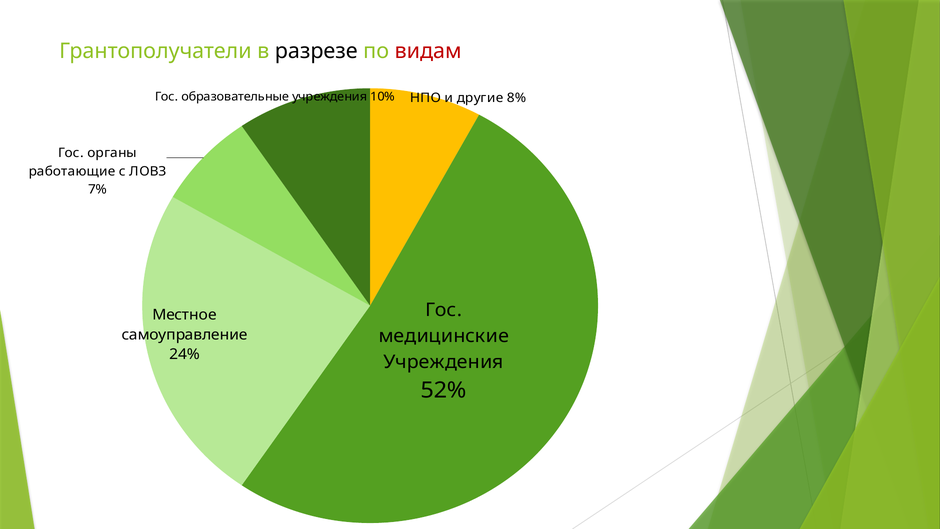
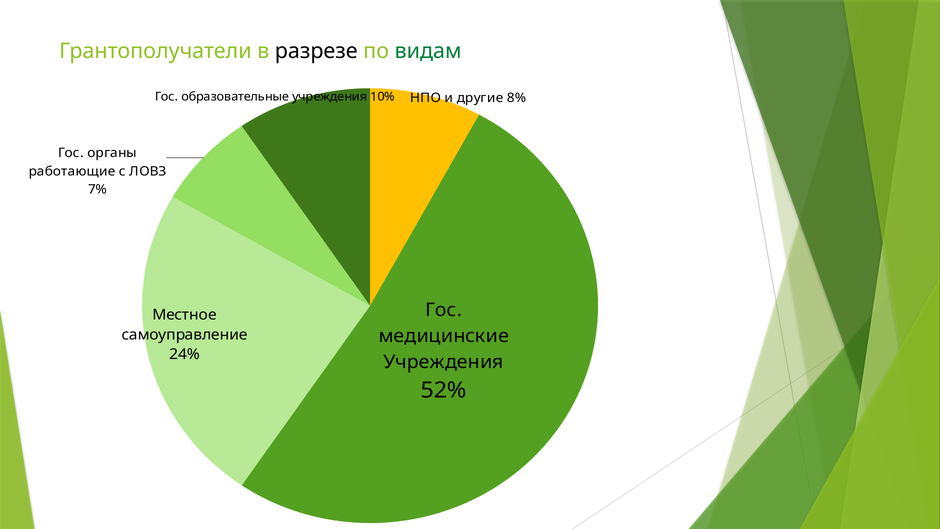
видам colour: red -> green (428, 51)
